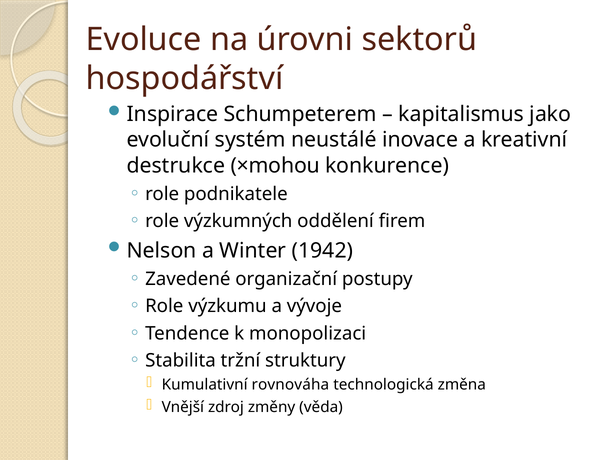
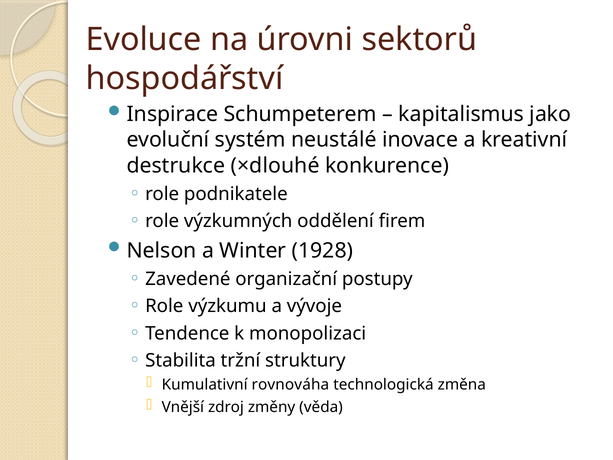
×mohou: ×mohou -> ×dlouhé (275, 165)
1942: 1942 -> 1928 (322, 250)
